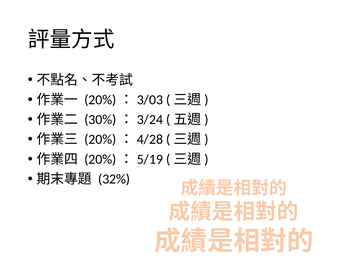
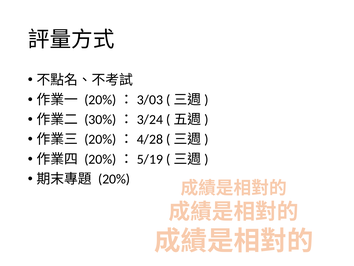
32%: 32% -> 20% (114, 179)
